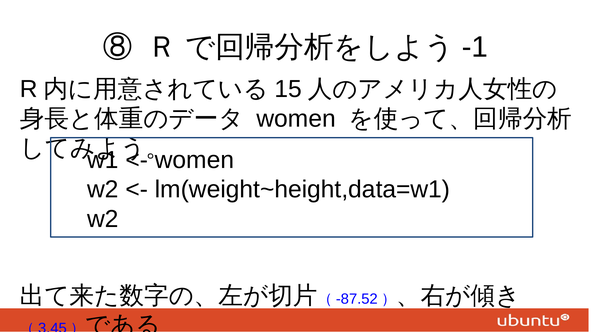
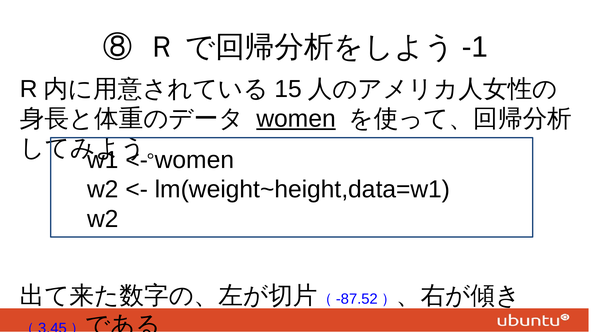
women underline: none -> present (296, 119)
